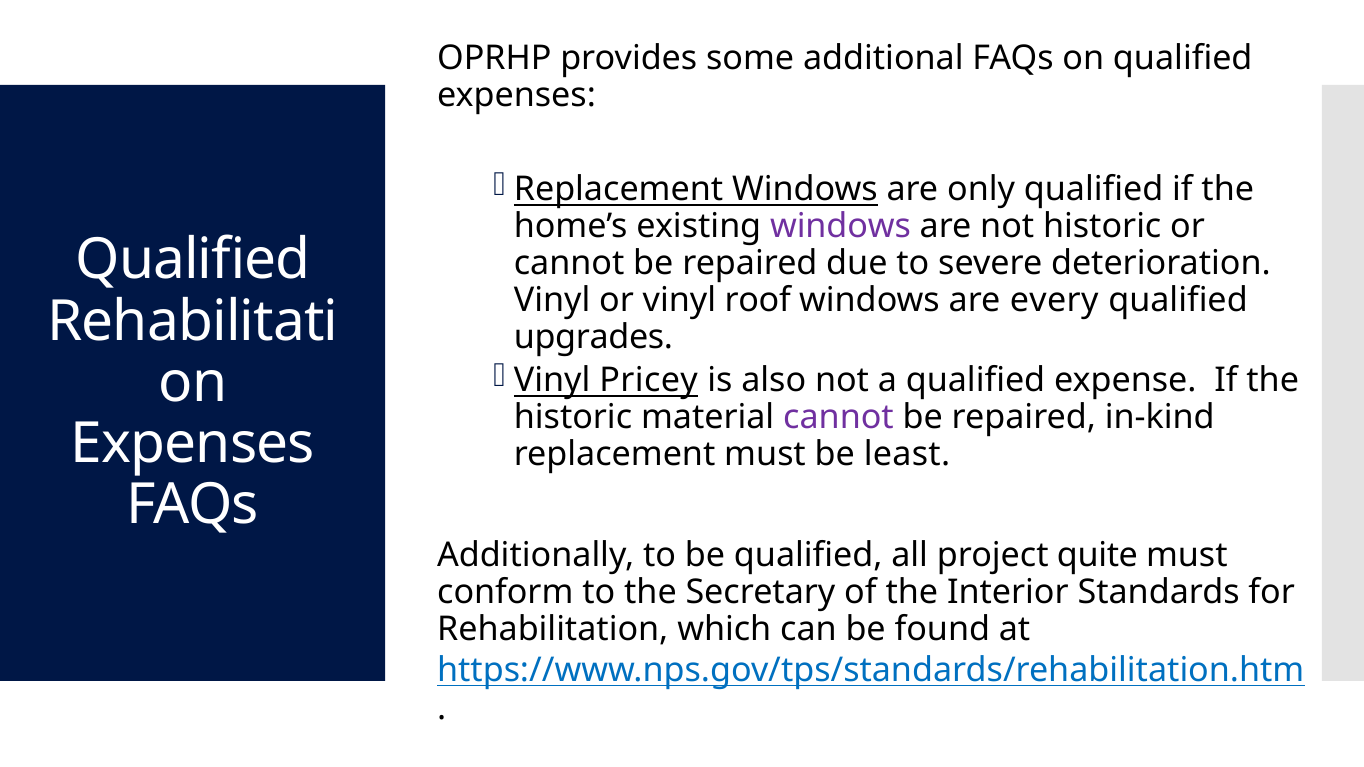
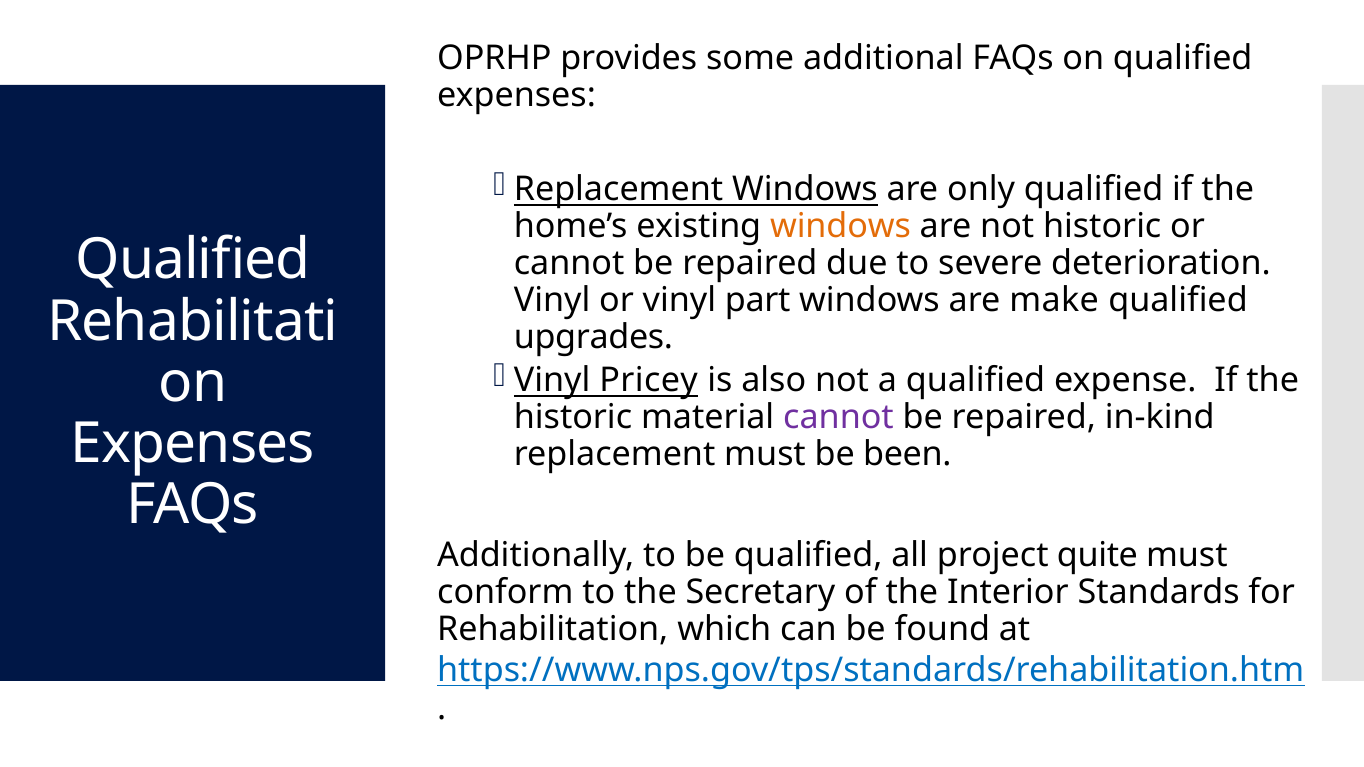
windows colour: purple -> orange (841, 227)
roof: roof -> part (758, 300)
every: every -> make (1054, 300)
least: least -> been (907, 454)
